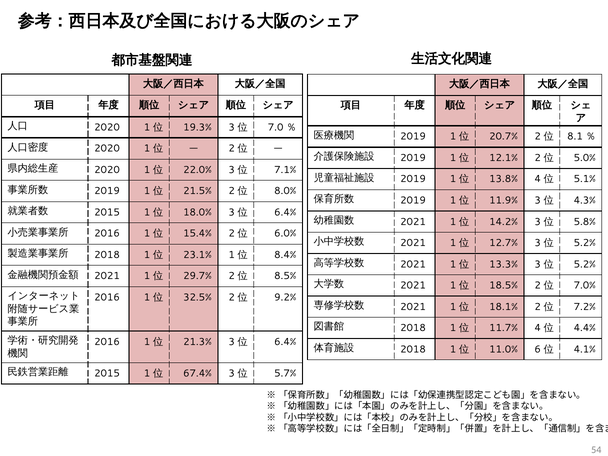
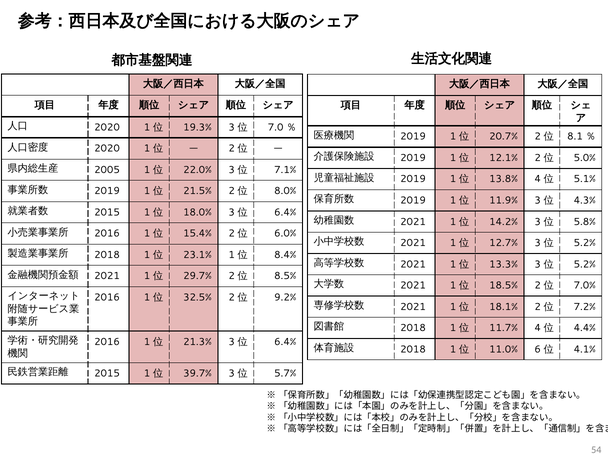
2020: 2020 -> 2005 (107, 170)
67.4%: 67.4% -> 39.7% (197, 373)
